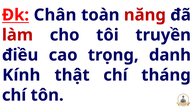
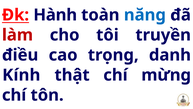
Chân: Chân -> Hành (55, 15)
năng colour: red -> blue (145, 15)
tháng: tháng -> mừng (166, 75)
